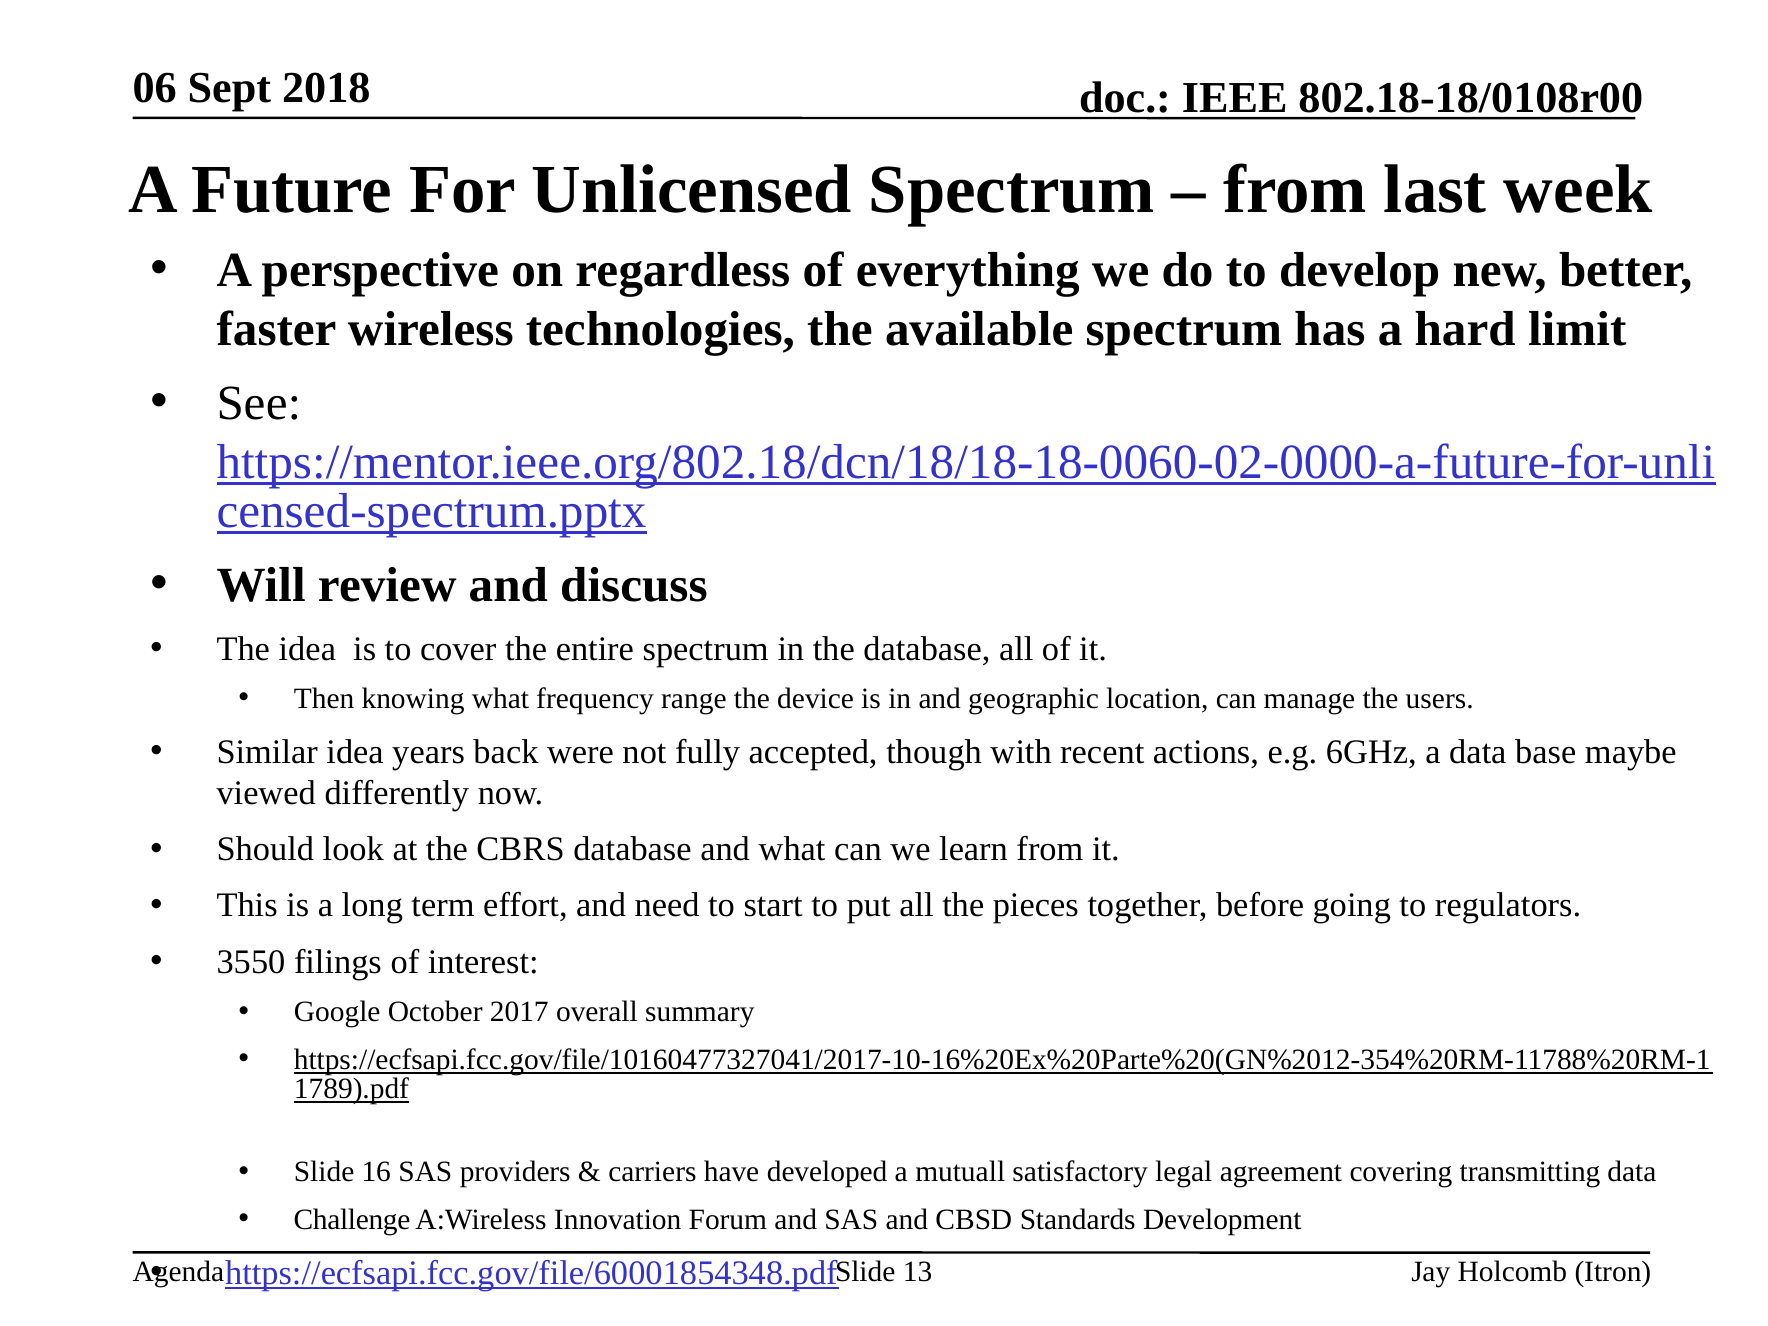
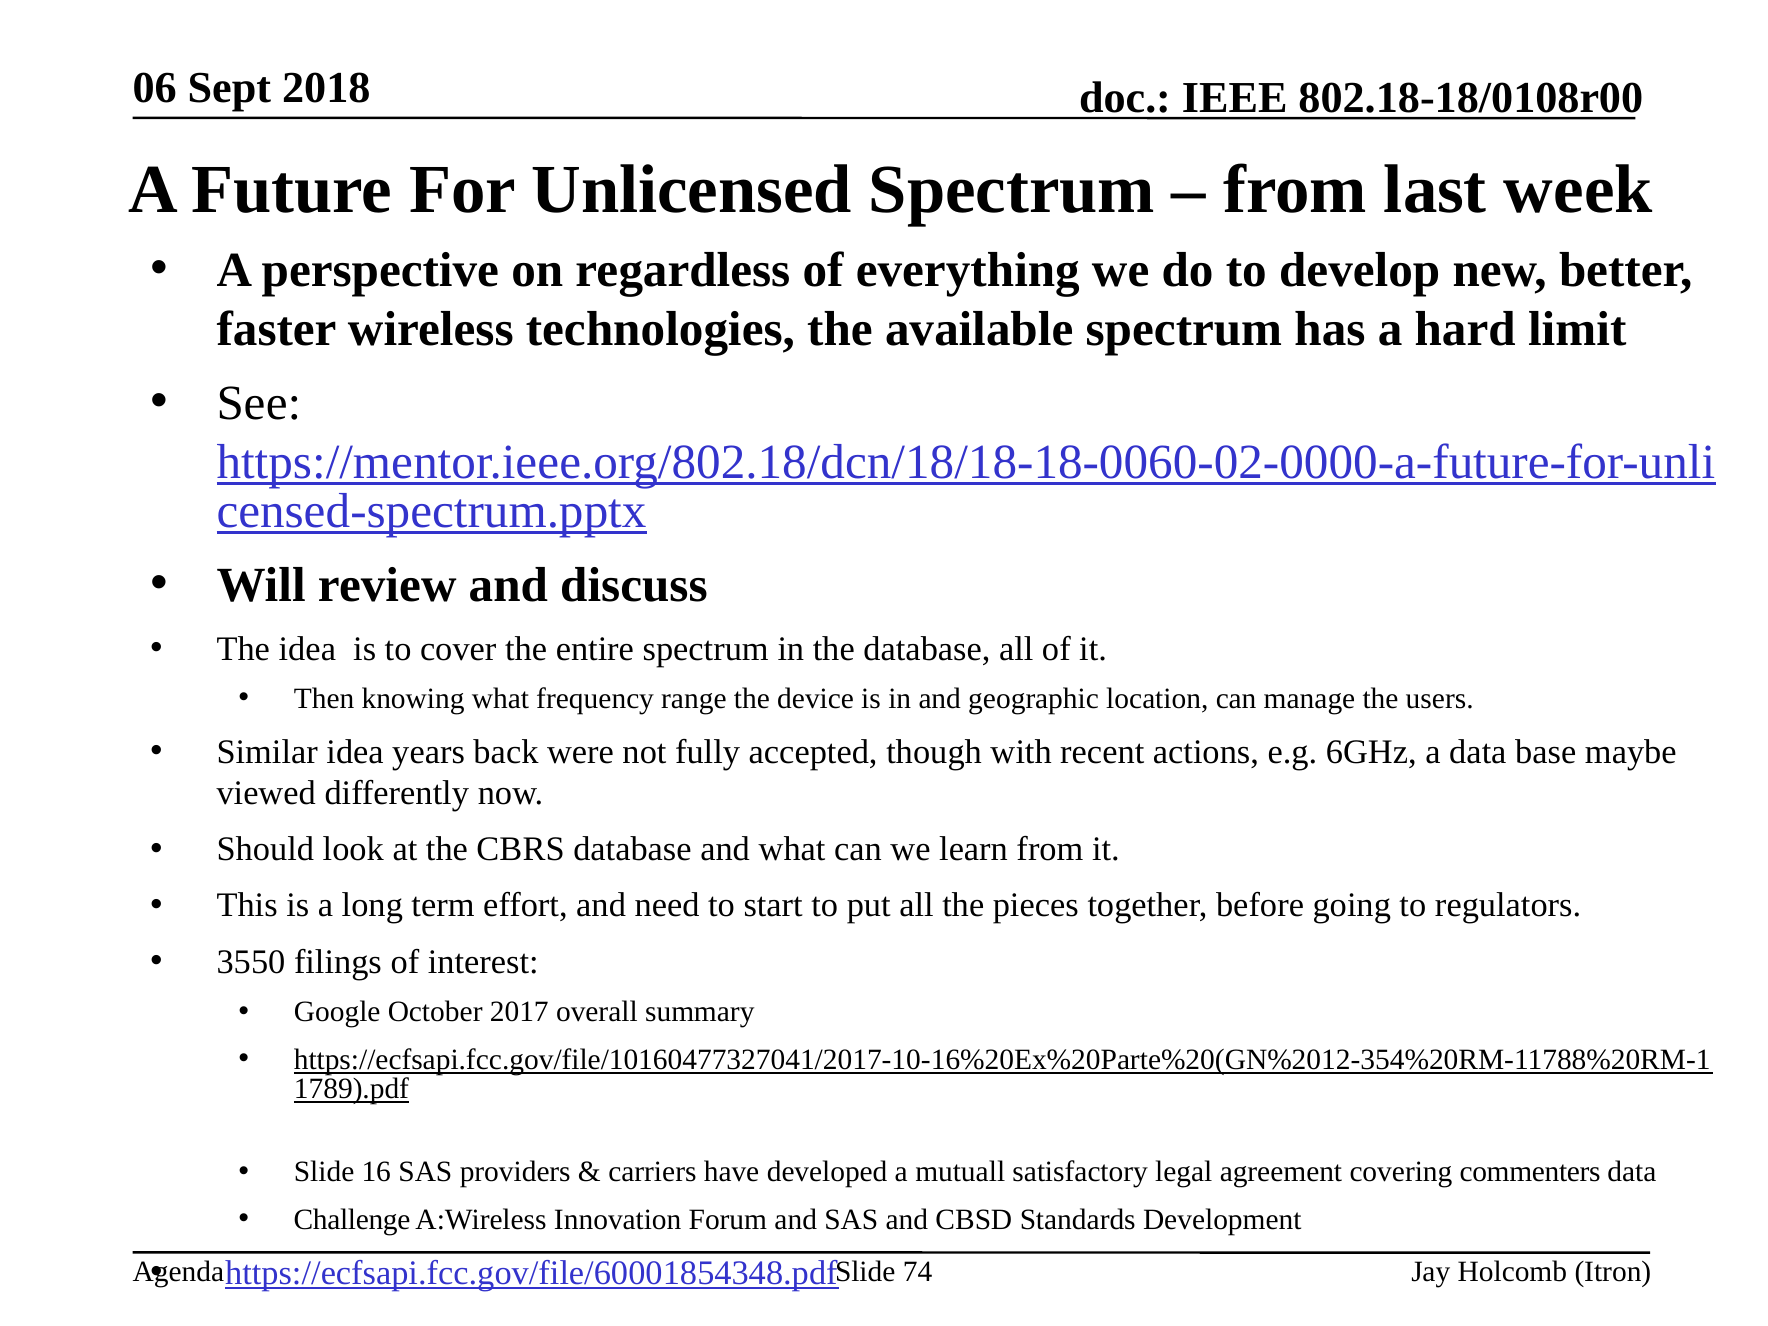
transmitting: transmitting -> commenters (1530, 1172)
13: 13 -> 74 (918, 1272)
